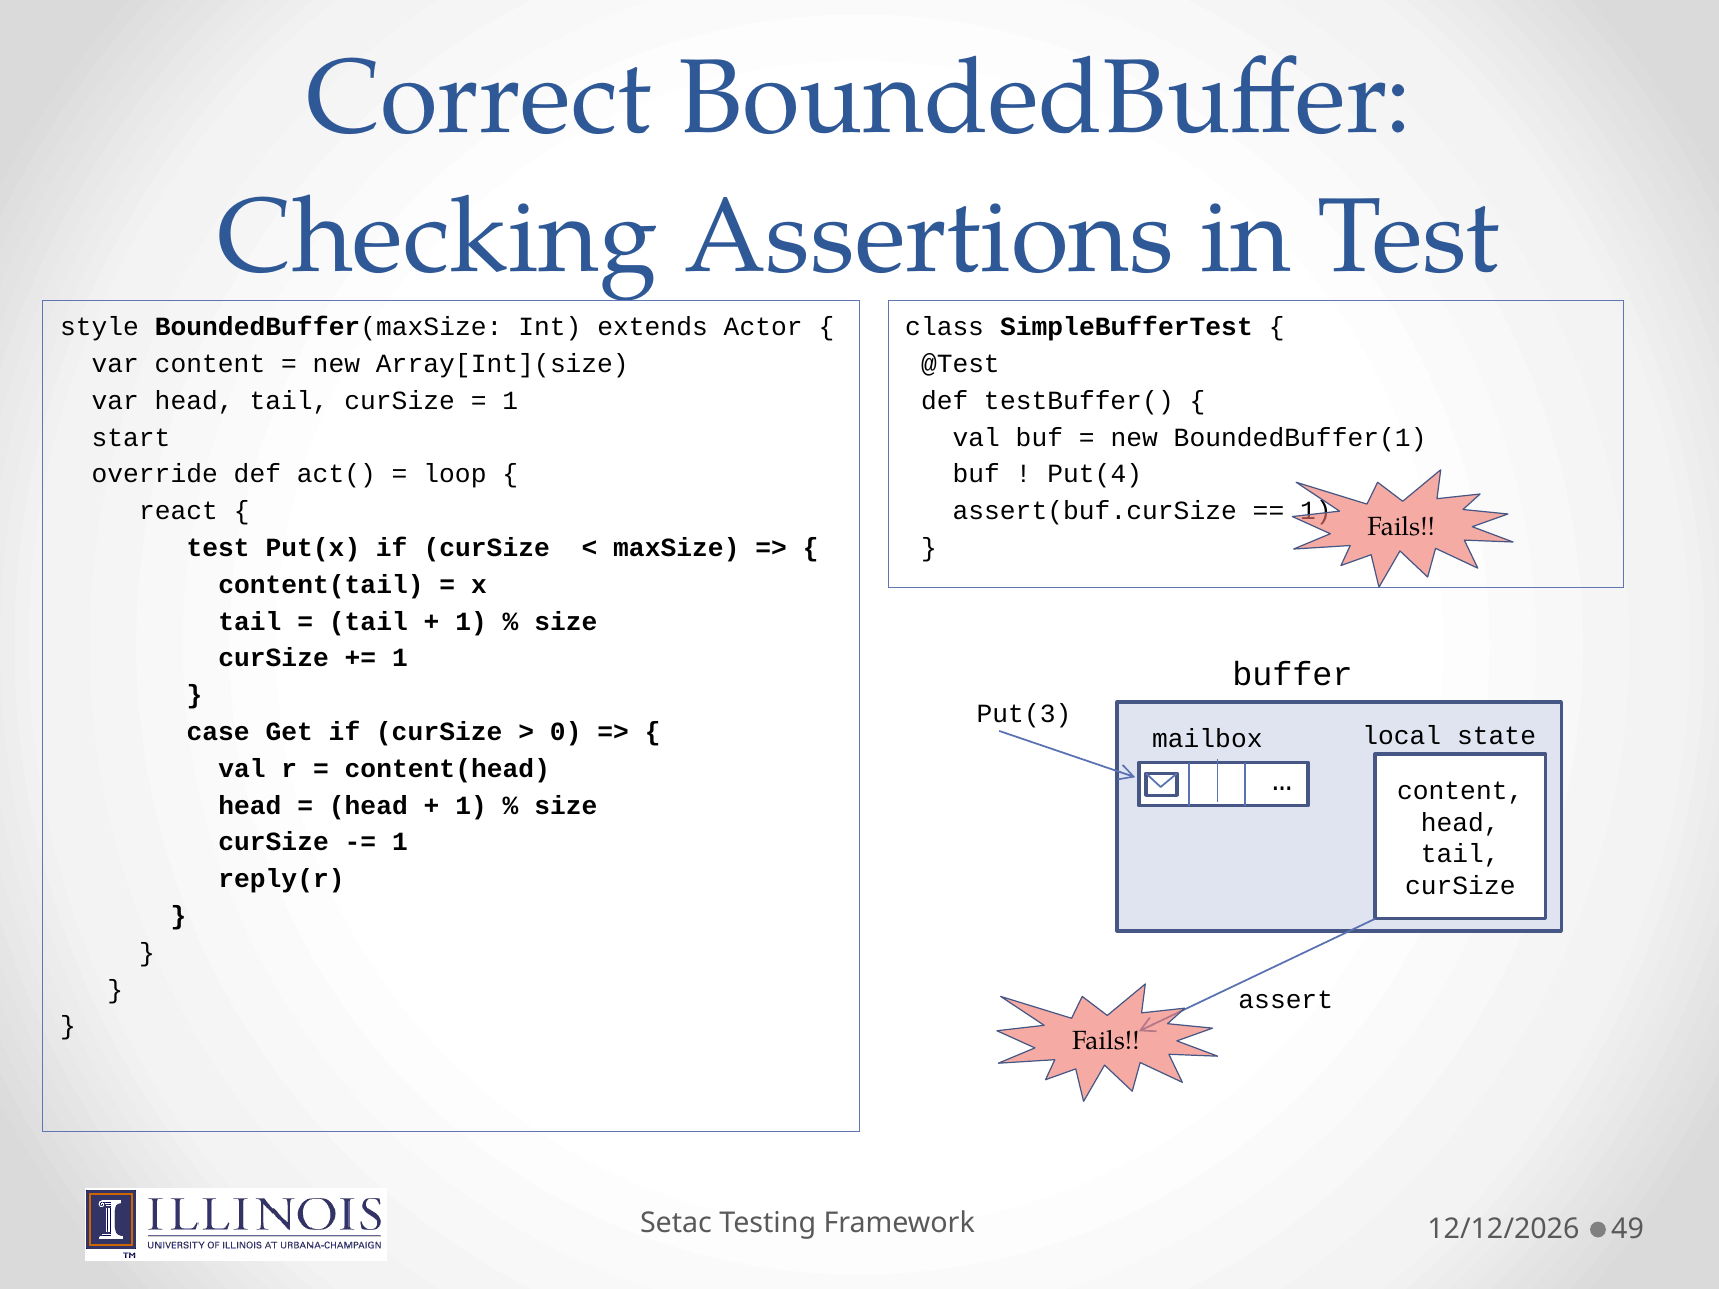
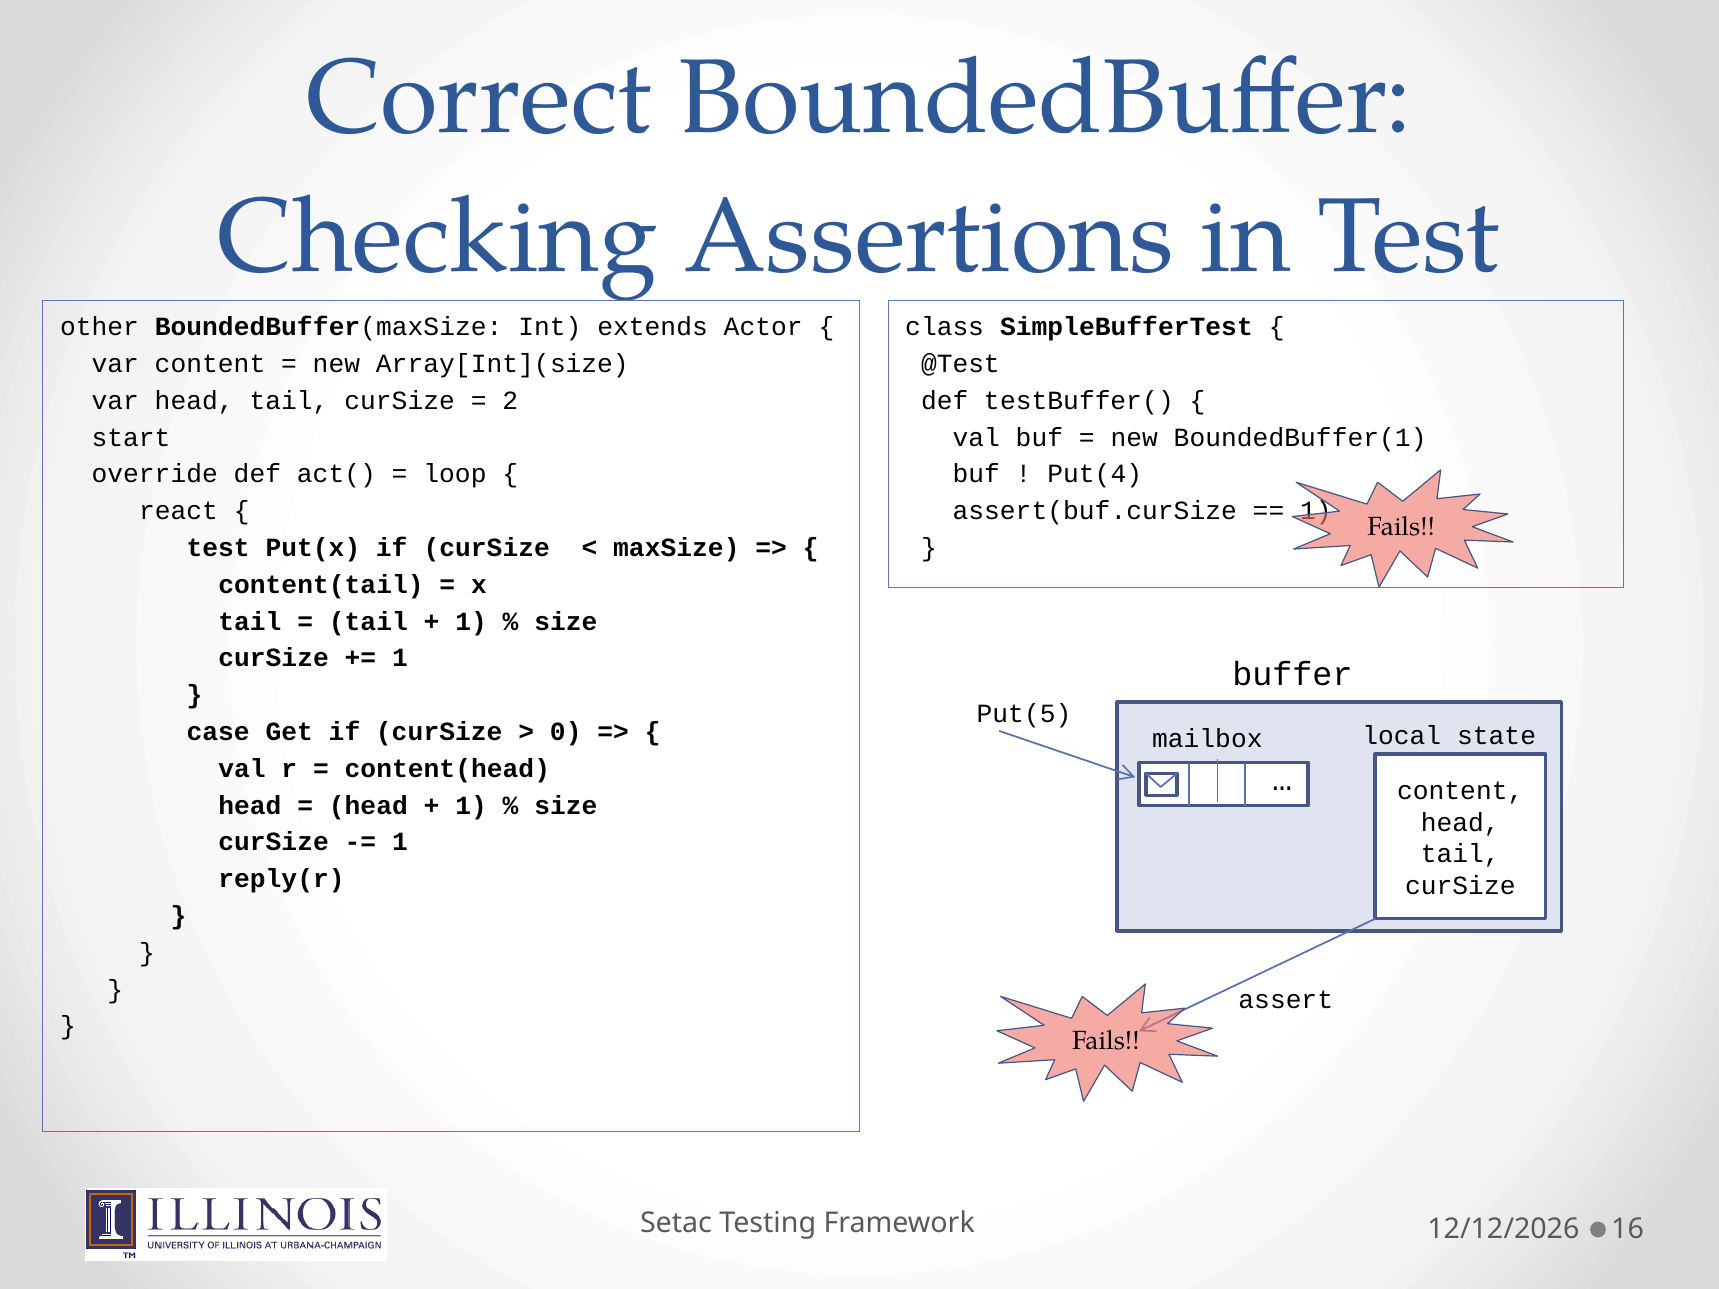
style: style -> other (100, 327)
1: 1 -> 2 (510, 401)
Put(3: Put(3 -> Put(5 (1024, 714)
49: 49 -> 16 (1628, 1229)
